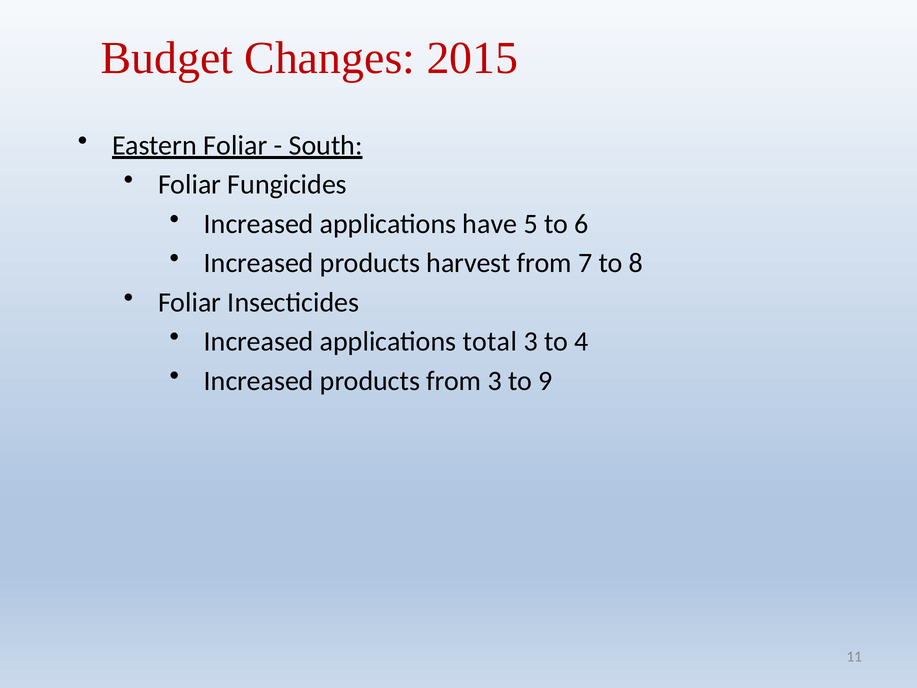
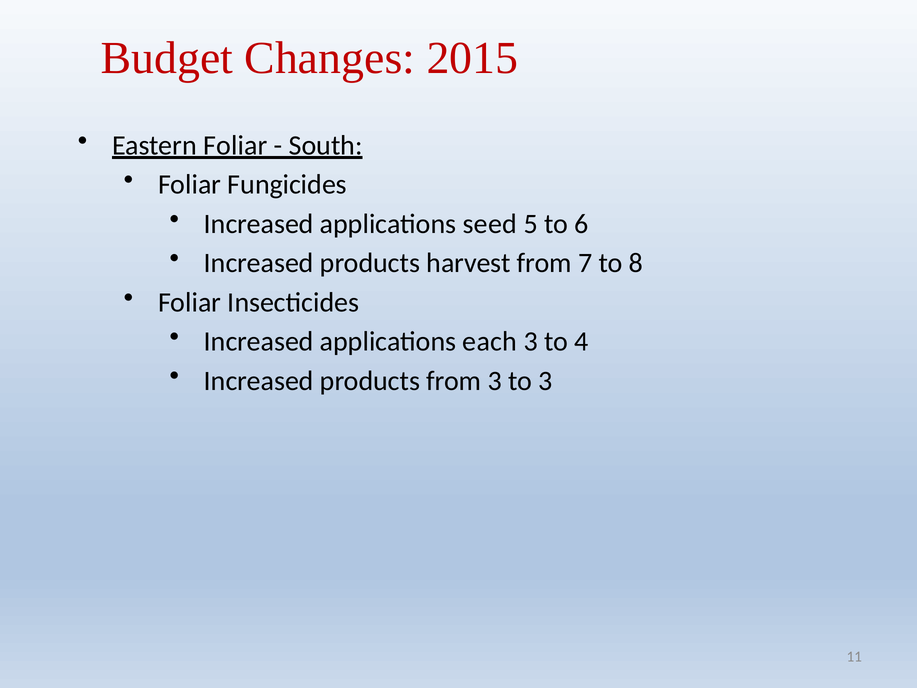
have: have -> seed (490, 224)
total: total -> each (490, 341)
to 9: 9 -> 3 (545, 381)
